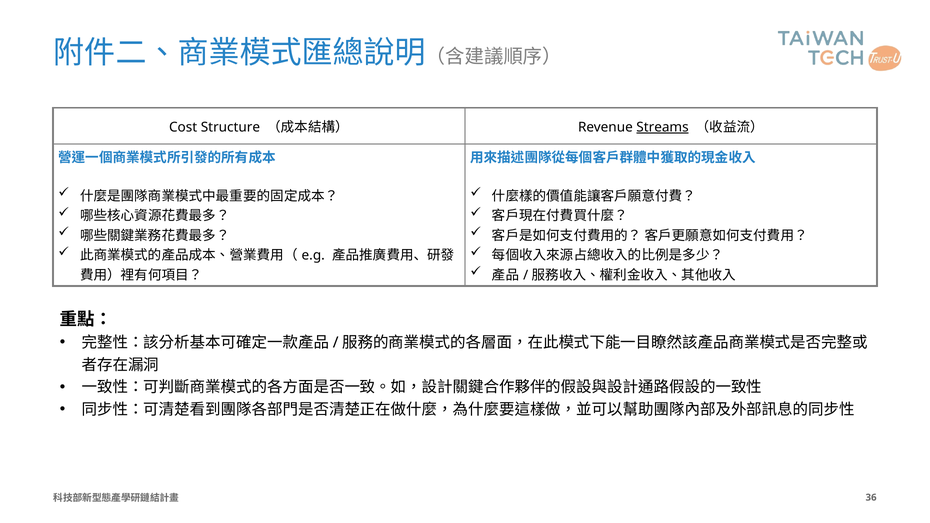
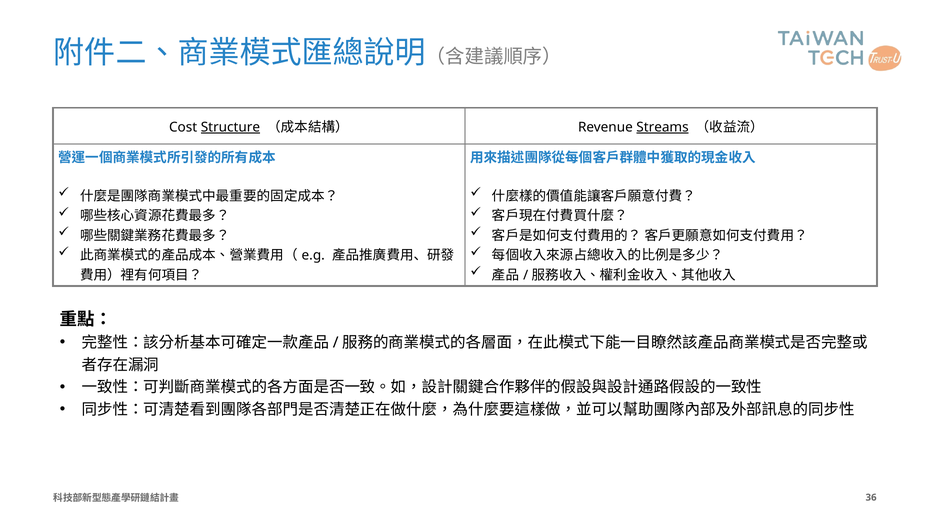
Structure underline: none -> present (230, 127)
